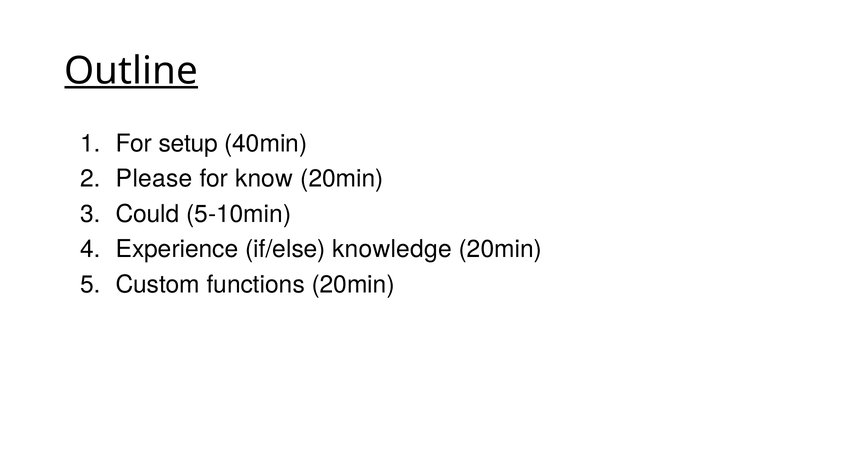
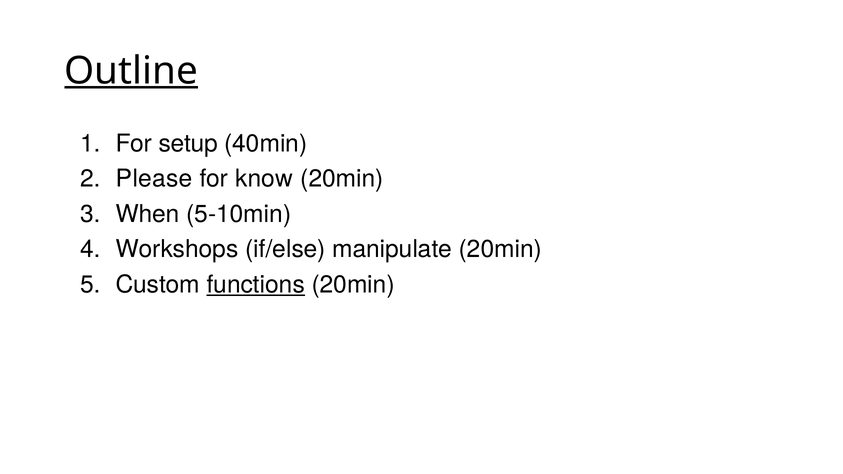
Could: Could -> When (148, 214)
Experience: Experience -> Workshops (177, 249)
knowledge: knowledge -> manipulate (392, 249)
functions underline: none -> present (256, 285)
